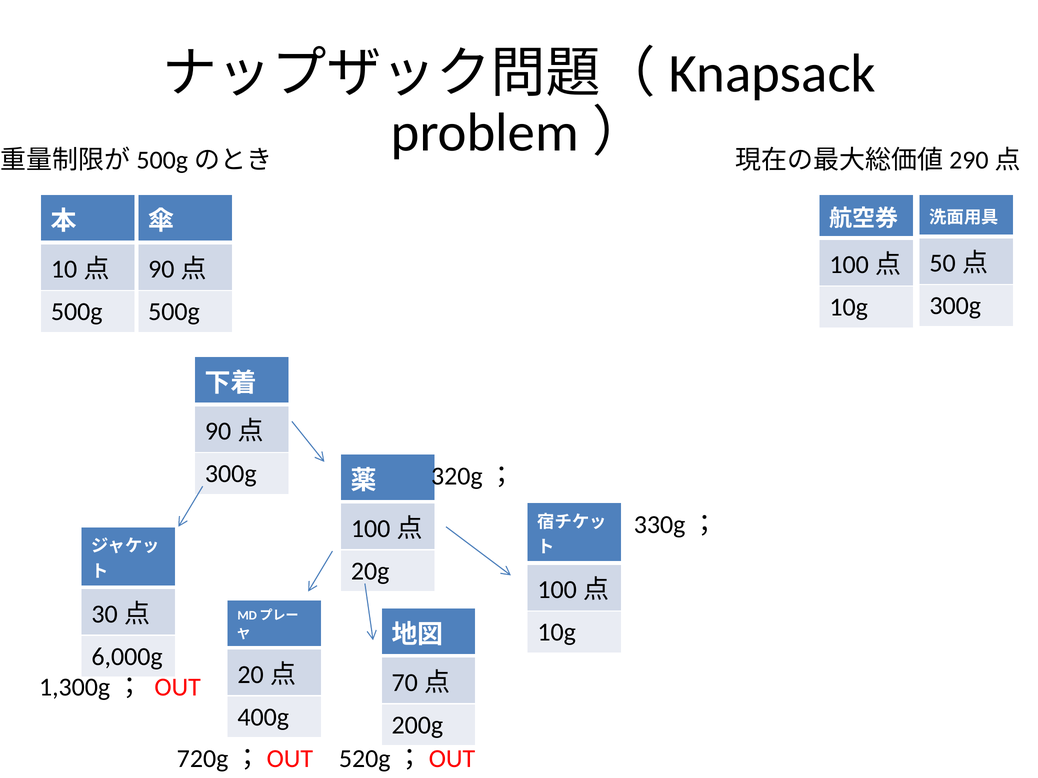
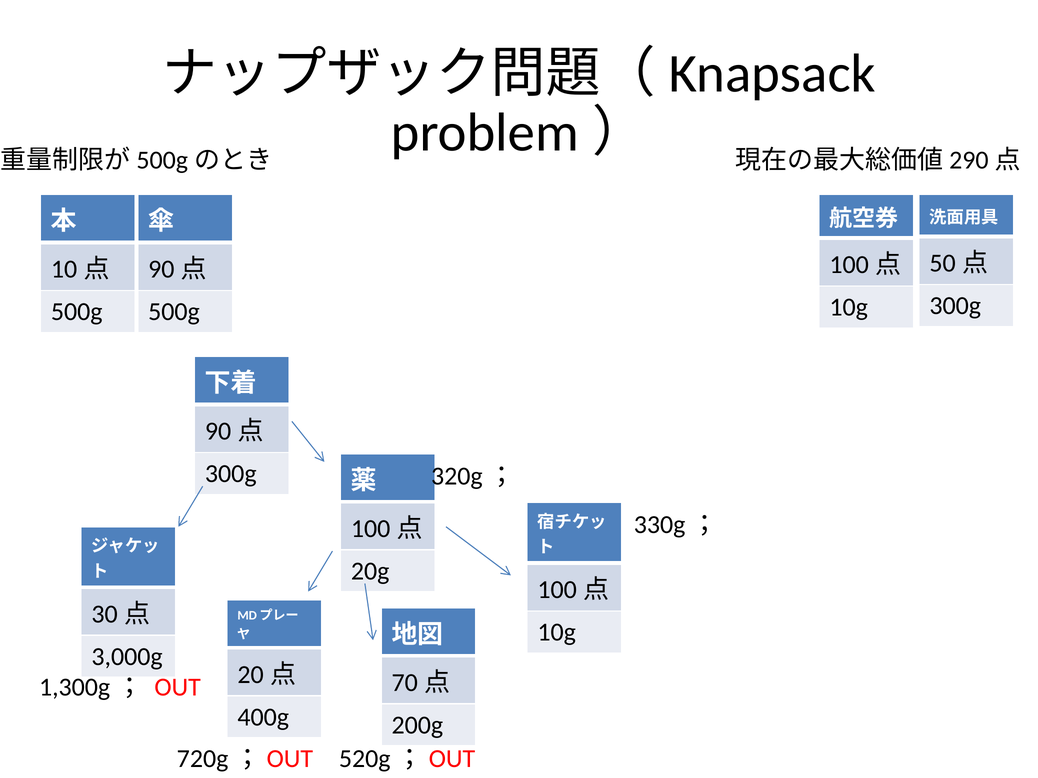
6,000g: 6,000g -> 3,000g (127, 657)
